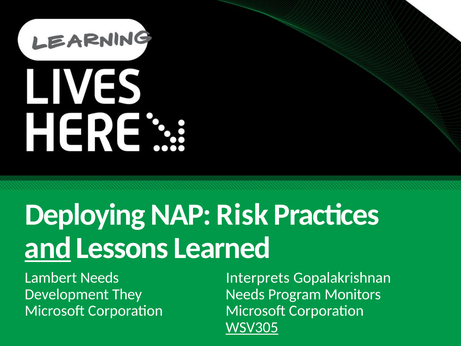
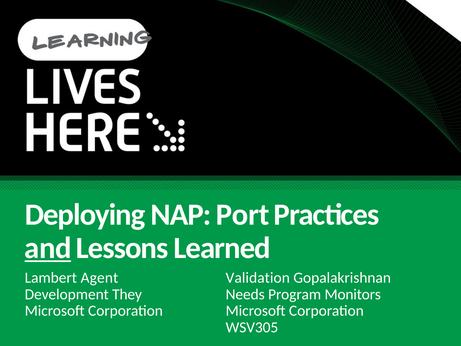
Risk: Risk -> Port (243, 215)
Lambert Needs: Needs -> Agent (99, 277)
Interprets: Interprets -> Validation (258, 278)
WSV305 underline: present -> none (252, 327)
